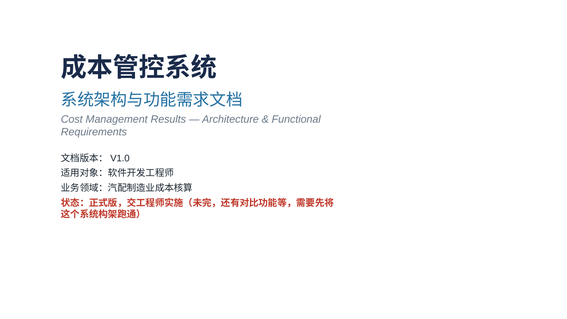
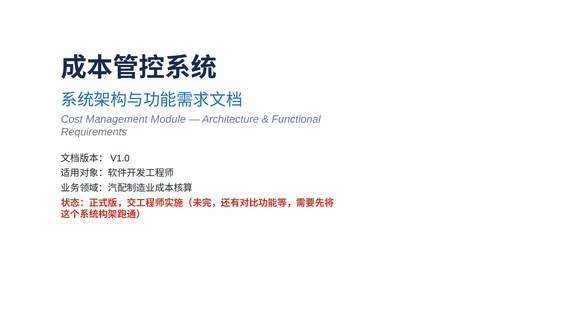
Results: Results -> Module (168, 119)
